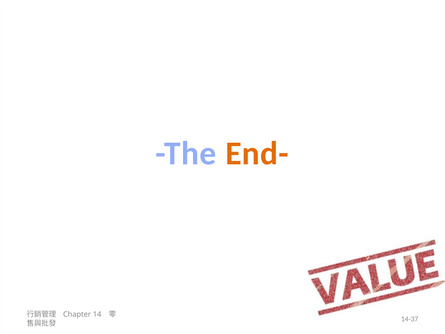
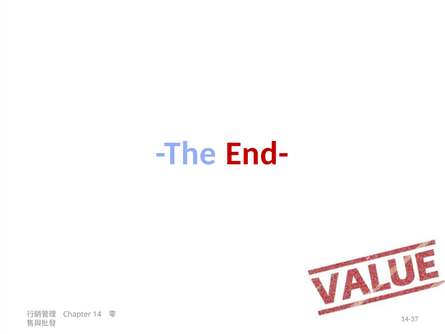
End- colour: orange -> red (257, 153)
